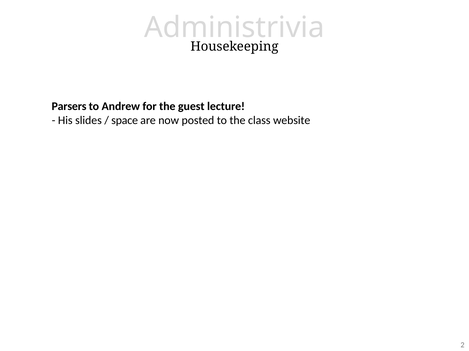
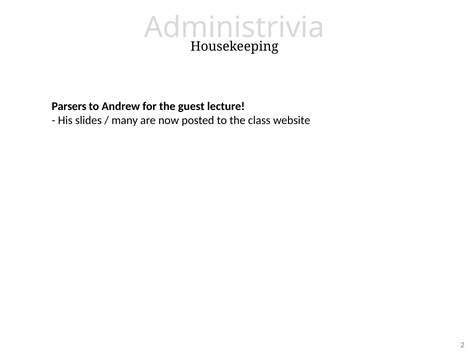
space: space -> many (125, 121)
